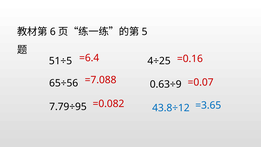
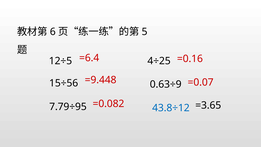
51÷5: 51÷5 -> 12÷5 (60, 61)
=7.088: =7.088 -> =9.448 (101, 80)
65÷56: 65÷56 -> 15÷56 (64, 83)
=3.65 colour: blue -> black (208, 105)
